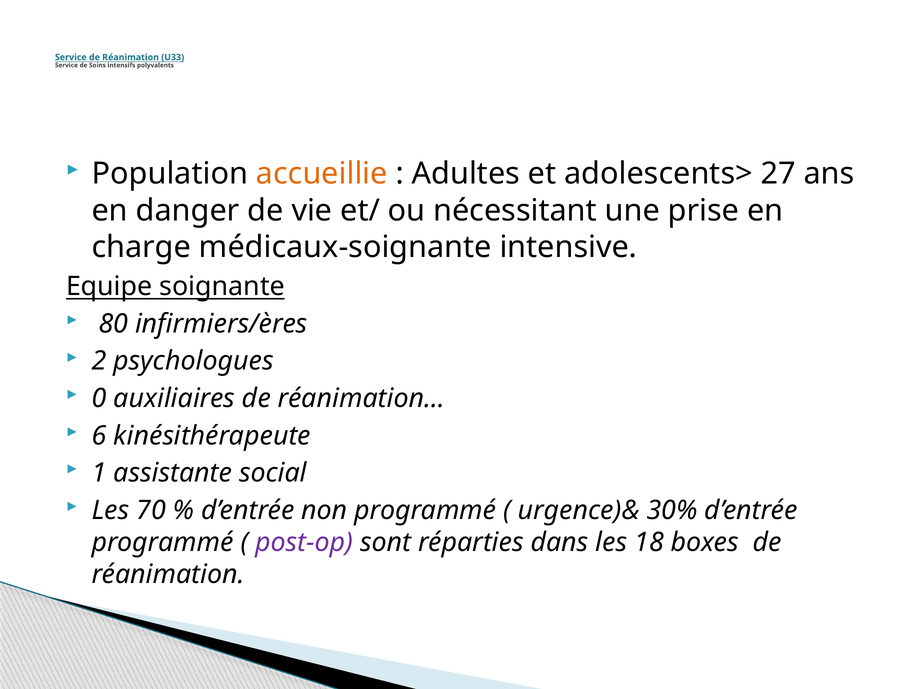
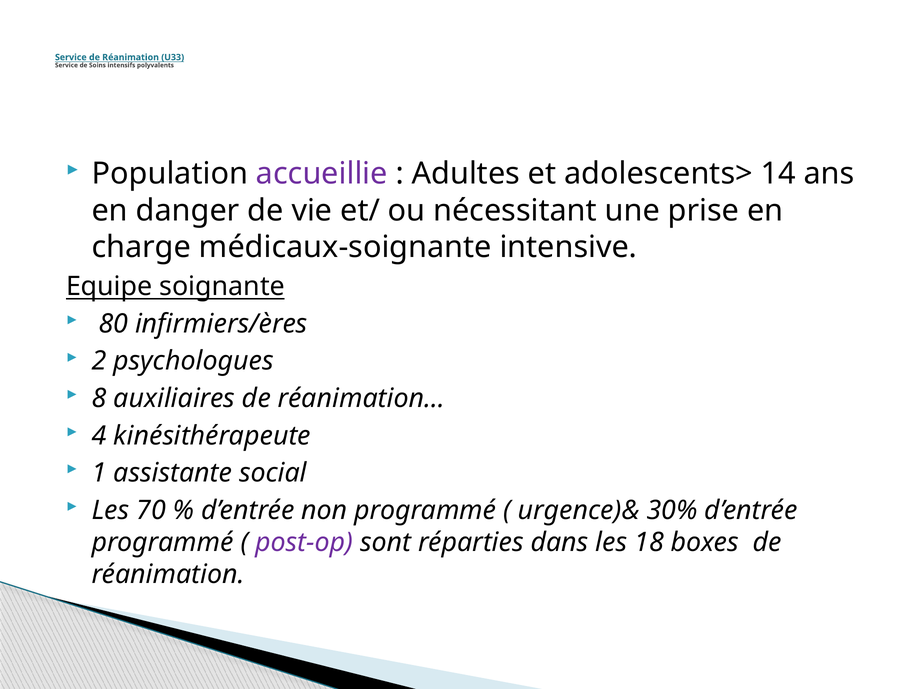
accueillie colour: orange -> purple (322, 174)
27: 27 -> 14 (778, 174)
0: 0 -> 8 (99, 399)
6: 6 -> 4 (99, 436)
